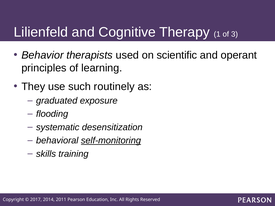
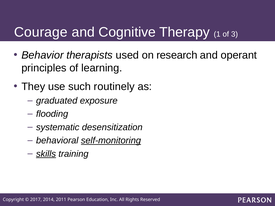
Lilienfeld: Lilienfeld -> Courage (41, 32)
scientific: scientific -> research (177, 55)
skills underline: none -> present (46, 154)
